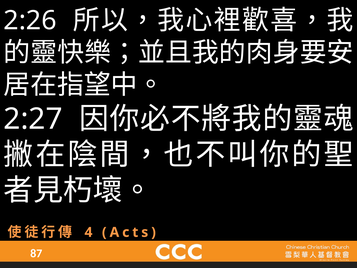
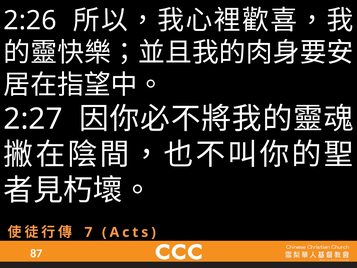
4: 4 -> 7 (88, 232)
